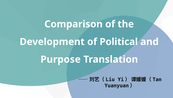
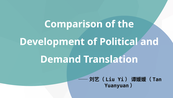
Purpose: Purpose -> Demand (61, 59)
